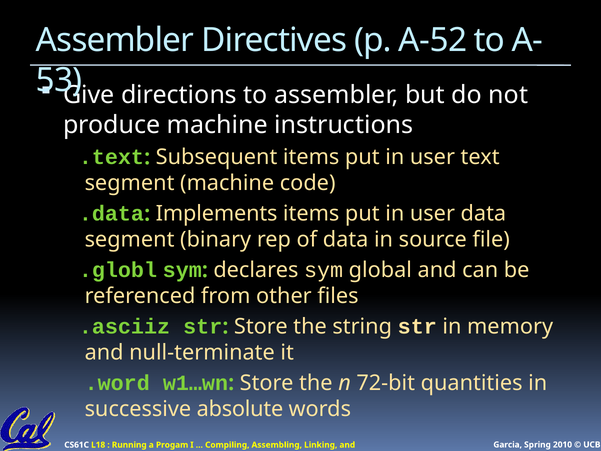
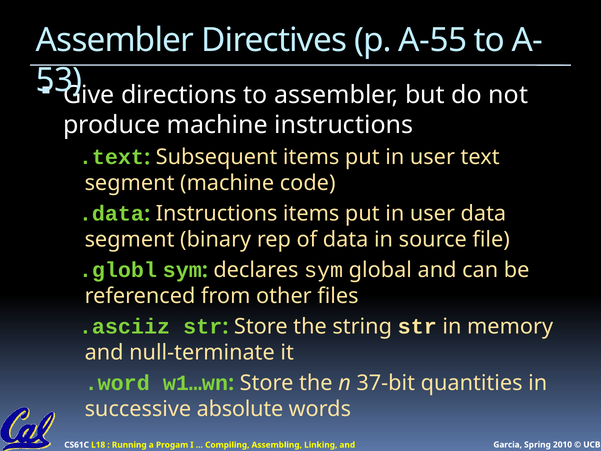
A-52: A-52 -> A-55 (433, 40)
Implements: Implements -> Instructions (217, 213)
72-bit: 72-bit -> 37-bit (386, 383)
